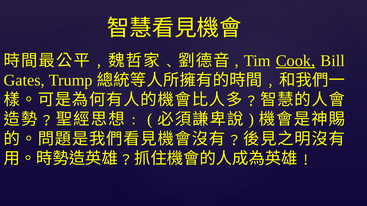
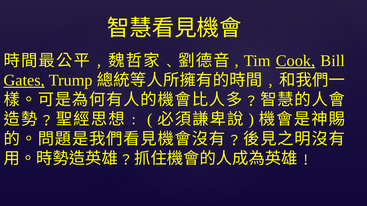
Gates underline: none -> present (24, 80)
